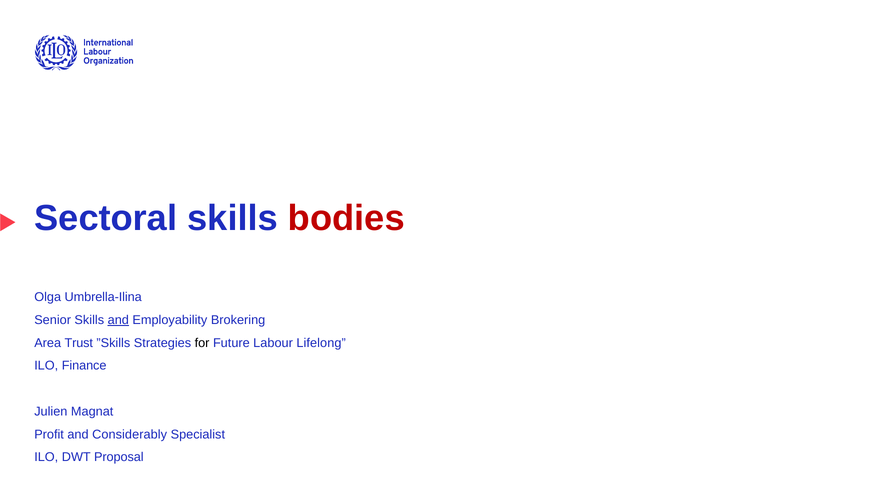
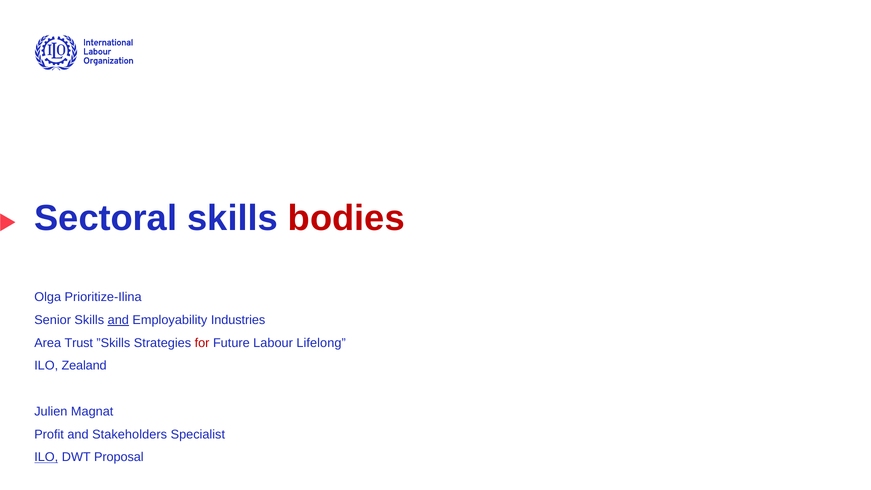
Umbrella-Ilina: Umbrella-Ilina -> Prioritize-Ilina (103, 297)
Brokering: Brokering -> Industries (238, 320)
for colour: black -> red (202, 343)
Finance: Finance -> Zealand (84, 366)
Considerably: Considerably -> Stakeholders (130, 434)
ILO underline: none -> present (46, 457)
